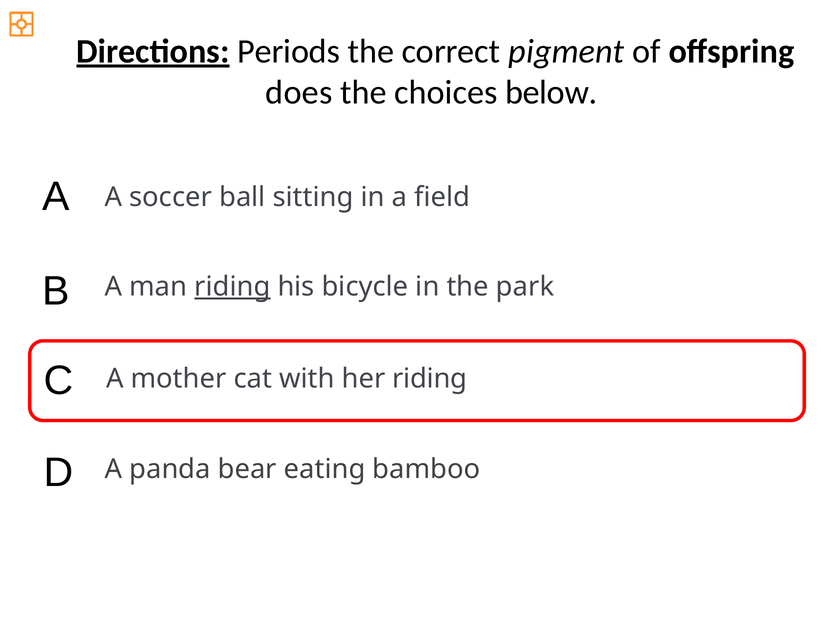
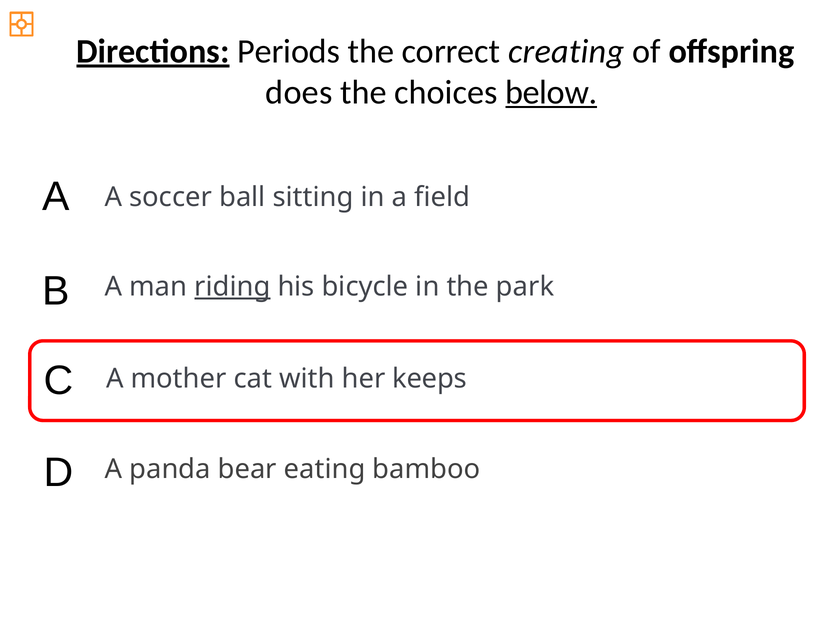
pigment: pigment -> creating (566, 51)
below underline: none -> present (551, 92)
her riding: riding -> keeps (430, 378)
